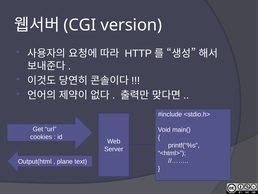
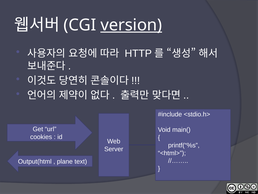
version underline: none -> present (131, 25)
